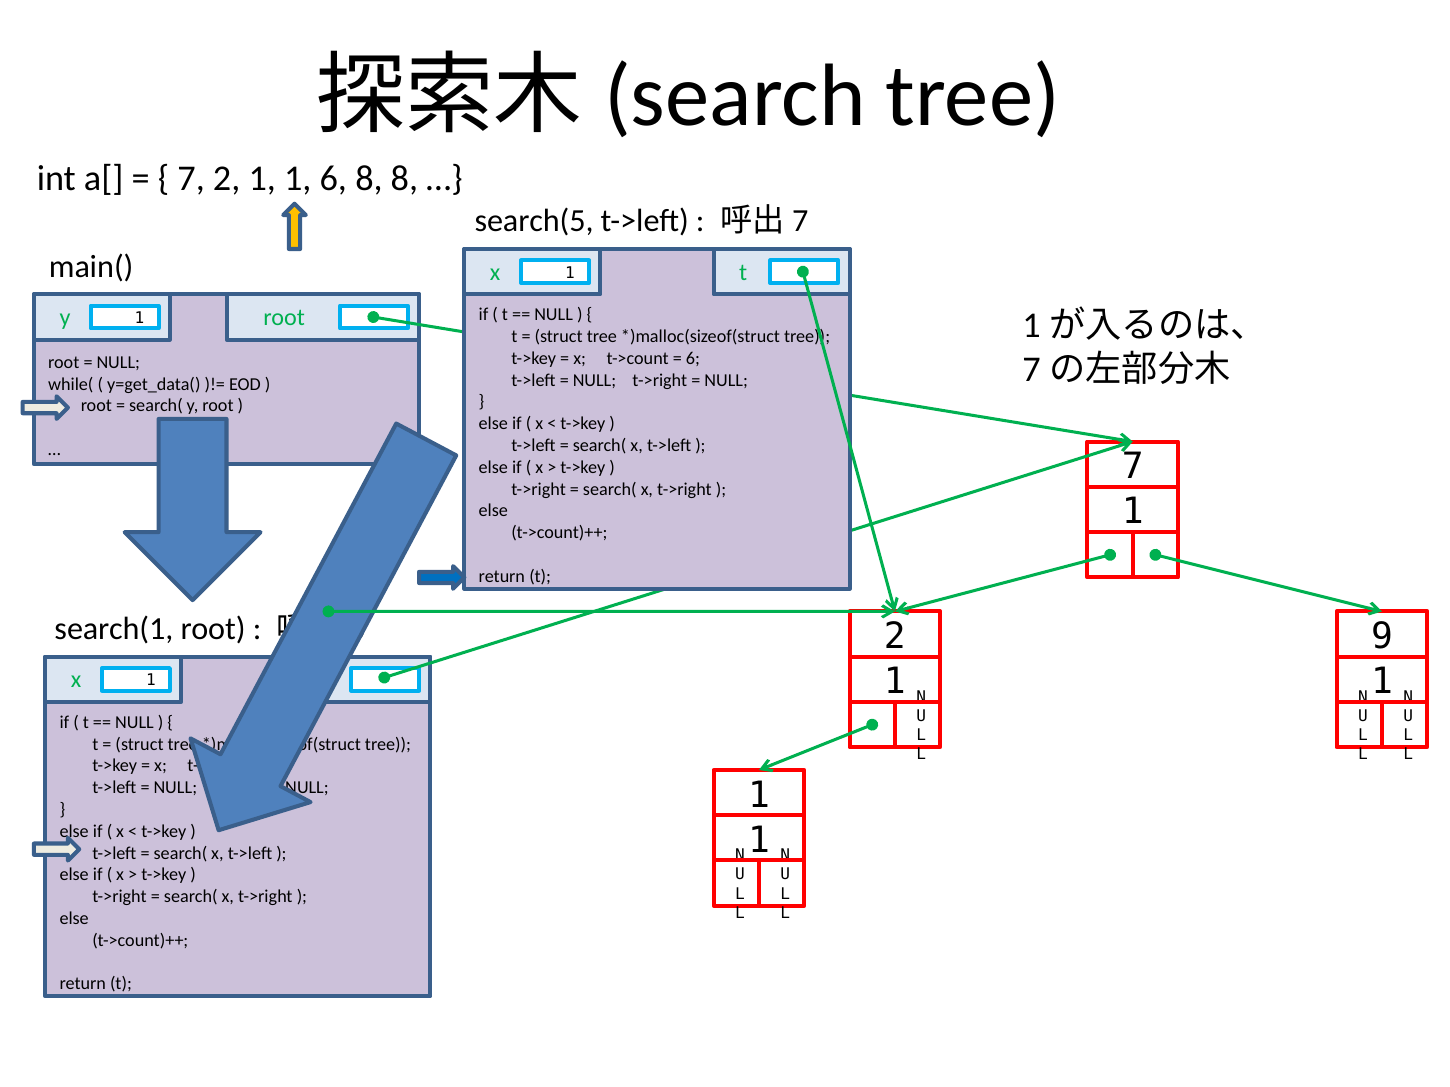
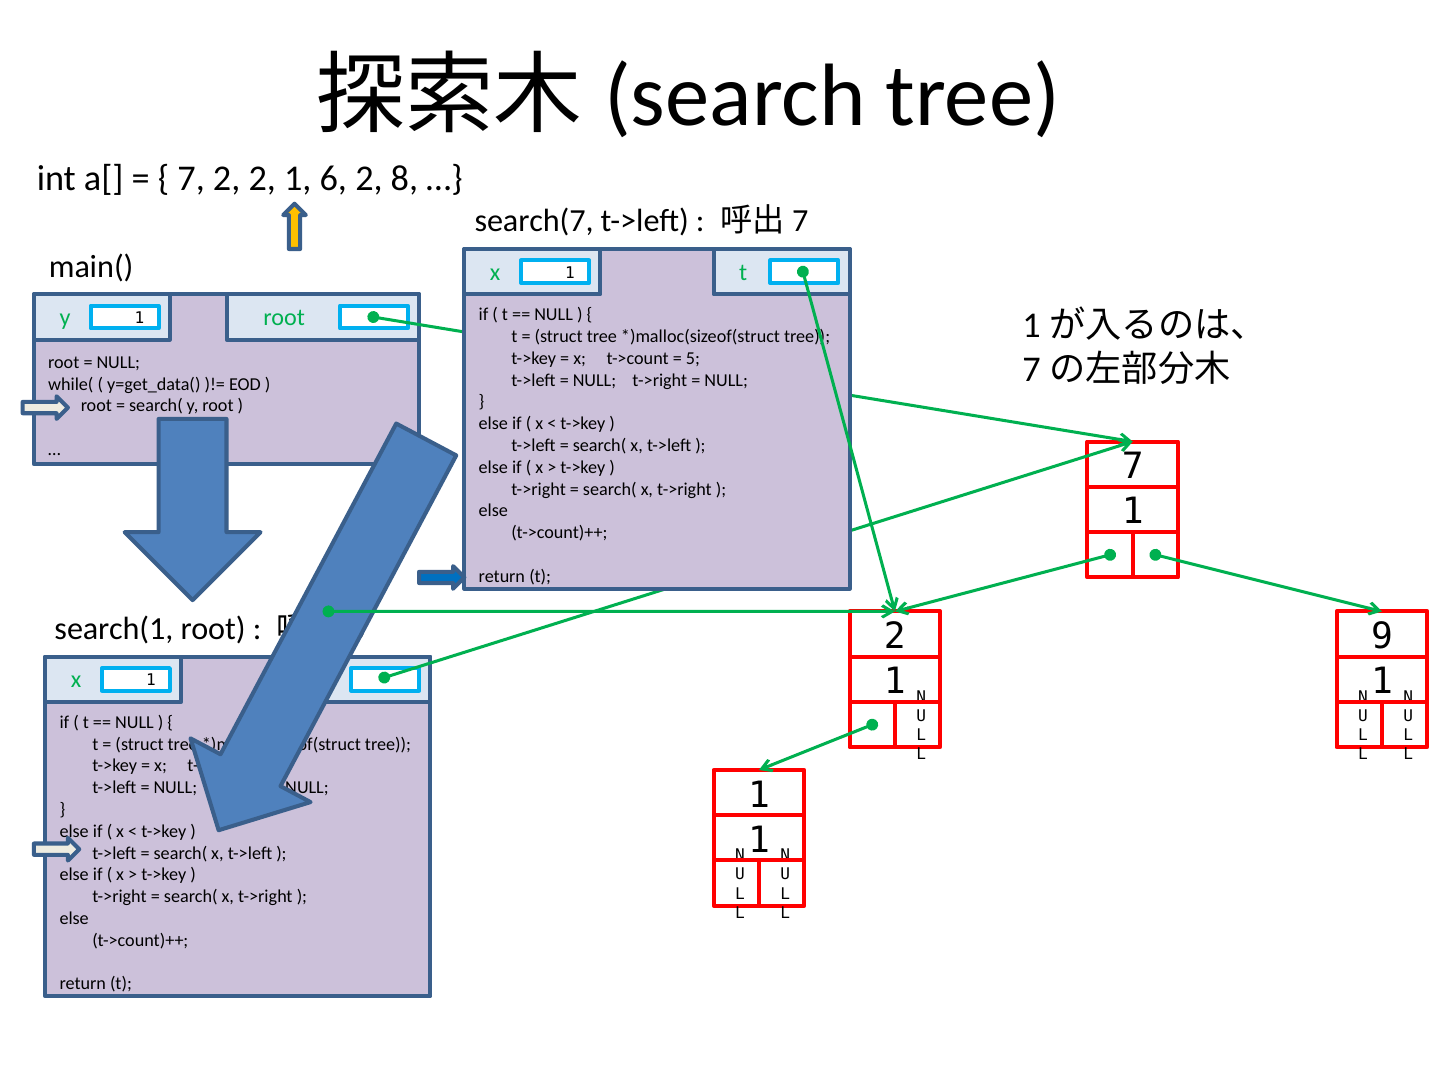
2 1: 1 -> 2 (262, 179)
6 8: 8 -> 2 (369, 179)
search(5: search(5 -> search(7 (534, 221)
6: 6 -> 5 (693, 359)
